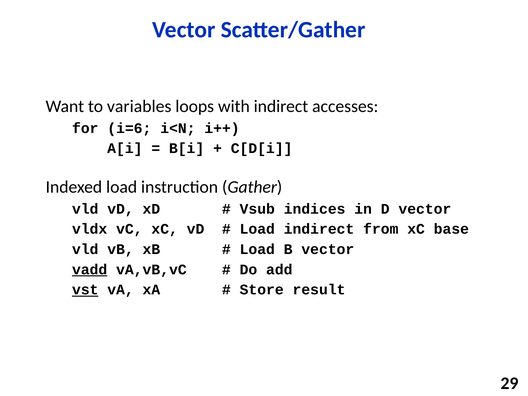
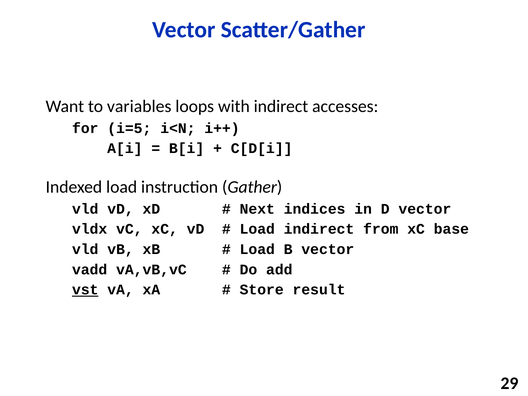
i=6: i=6 -> i=5 (129, 128)
Vsub: Vsub -> Next (257, 209)
vadd underline: present -> none (90, 270)
